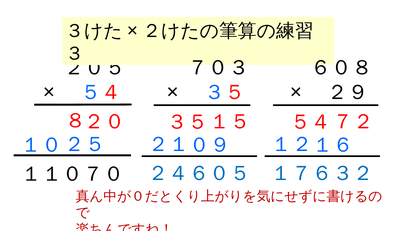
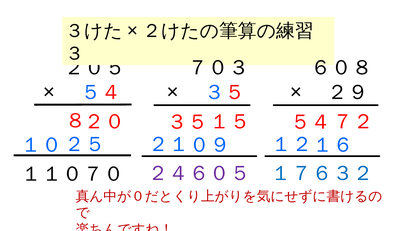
２４６０５ colour: blue -> purple (199, 174)
